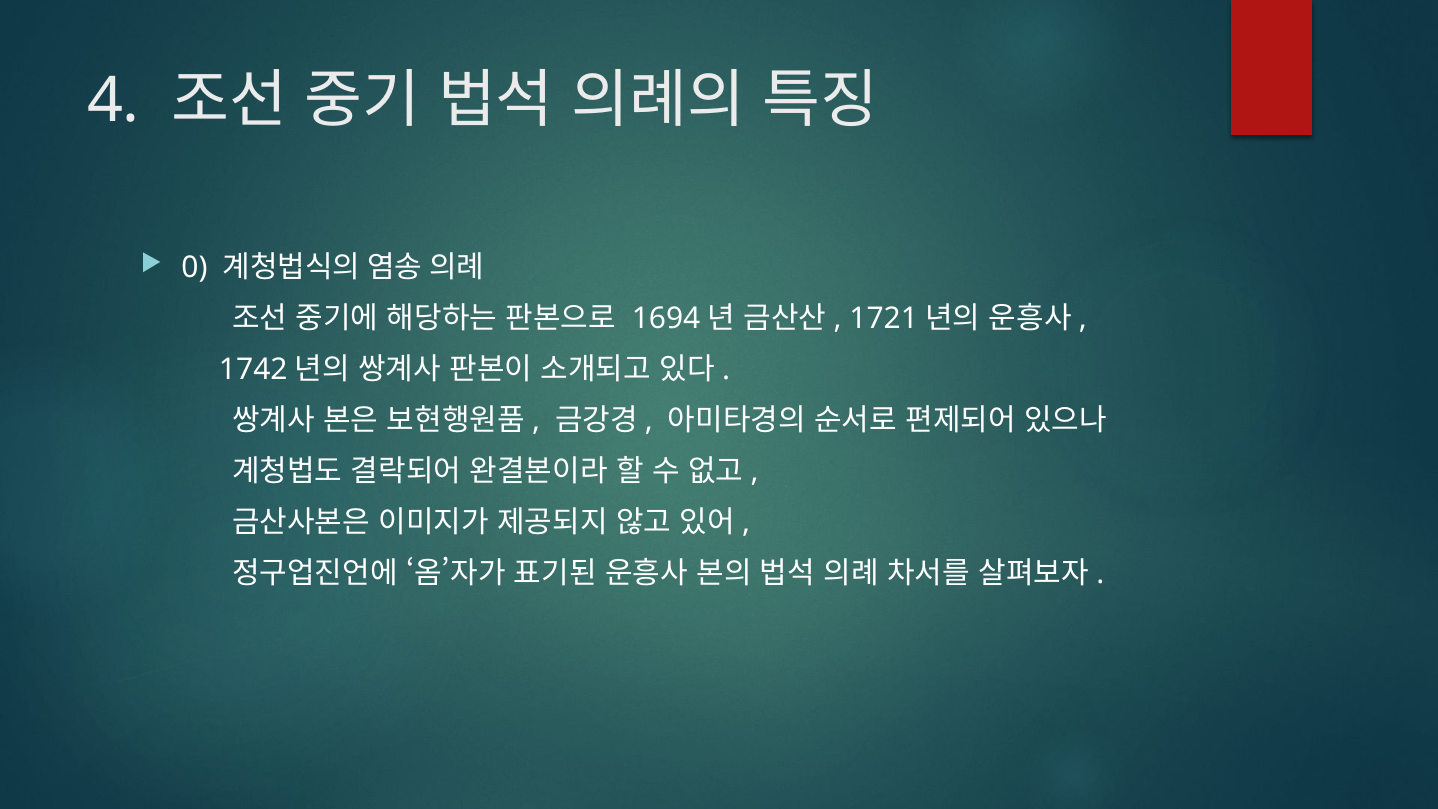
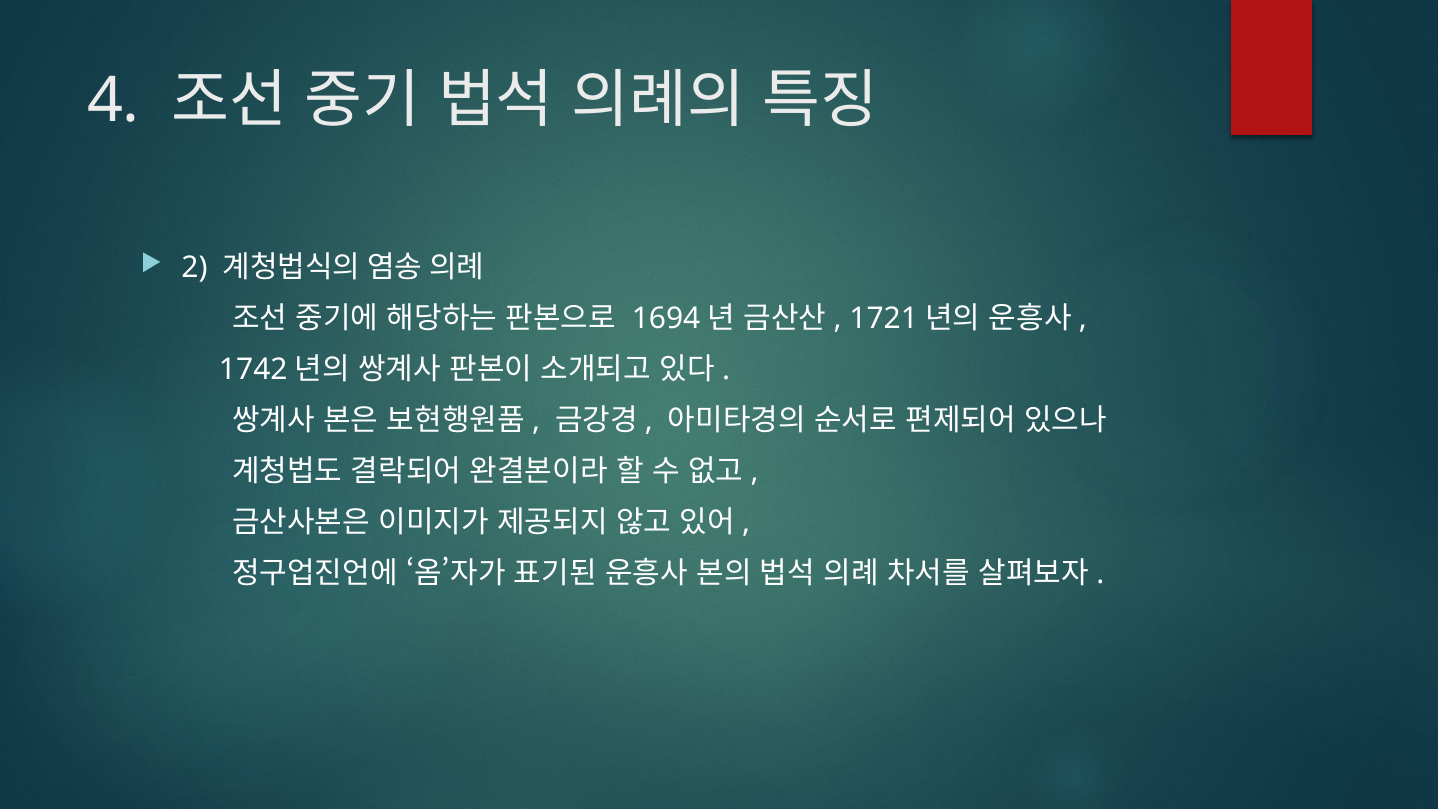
0: 0 -> 2 (194, 268)
